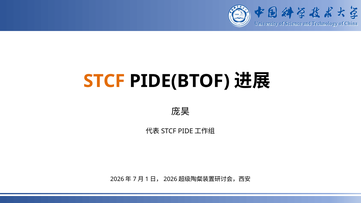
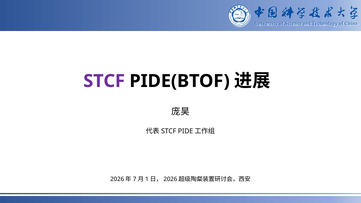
STCF colour: orange -> purple (104, 81)
